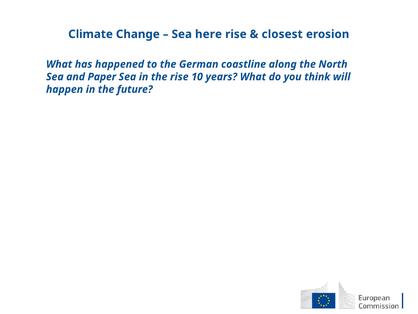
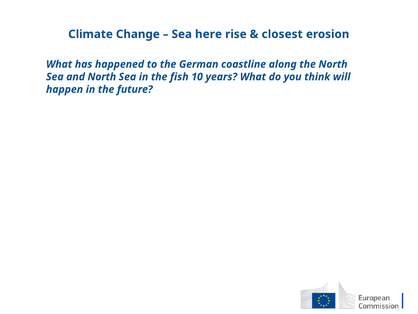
and Paper: Paper -> North (102, 77)
the rise: rise -> fish (179, 77)
